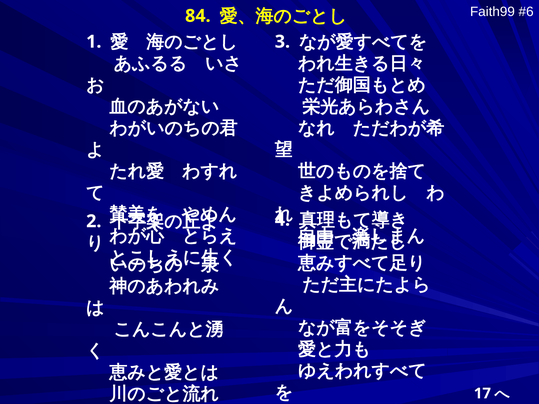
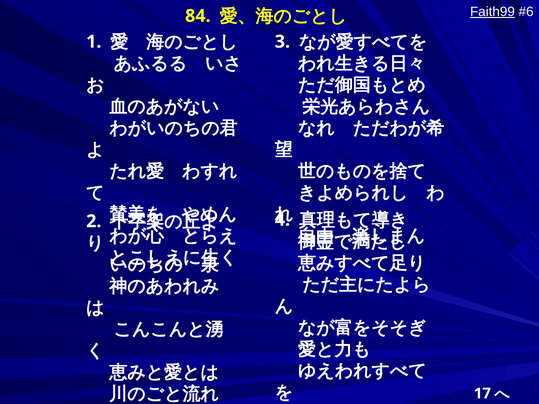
Faith99 underline: none -> present (492, 12)
